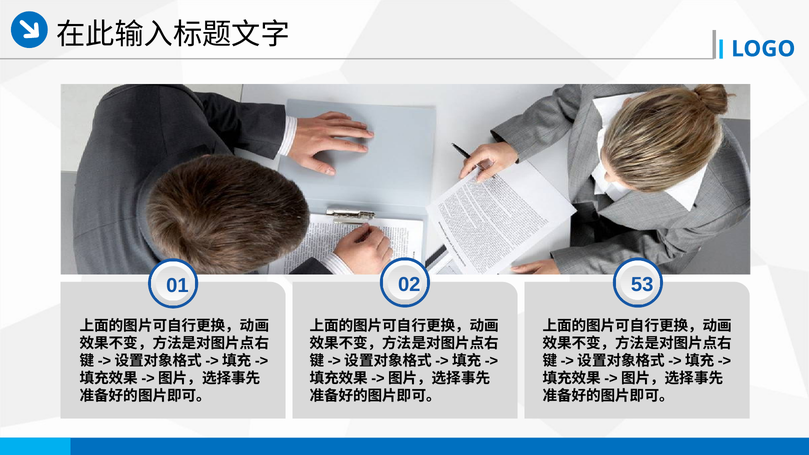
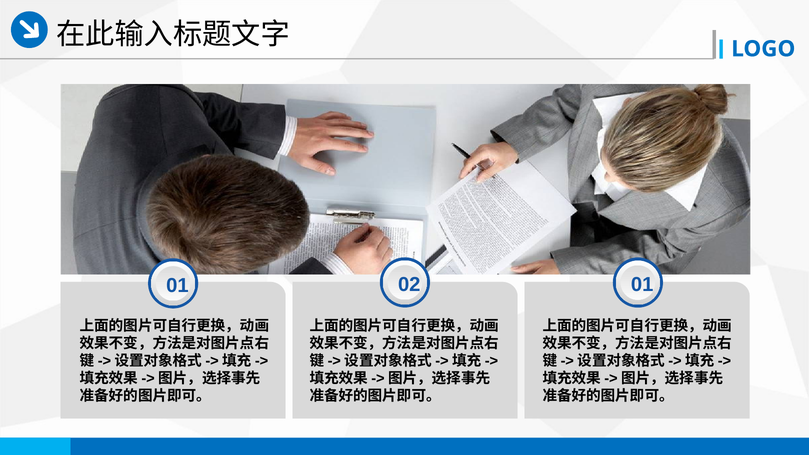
02 53: 53 -> 01 (642, 285)
